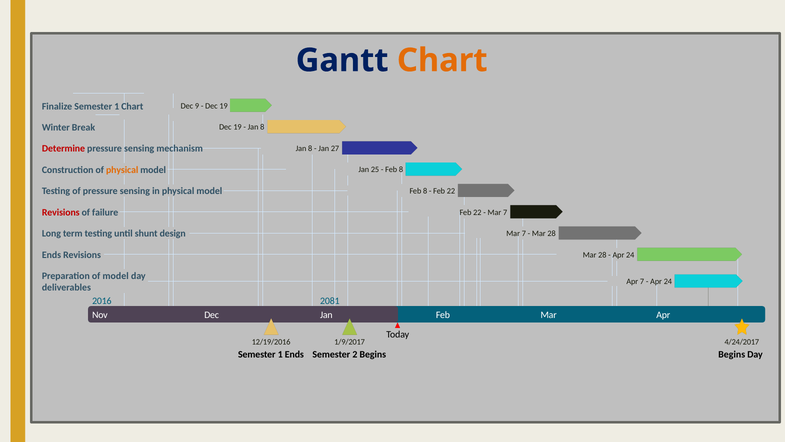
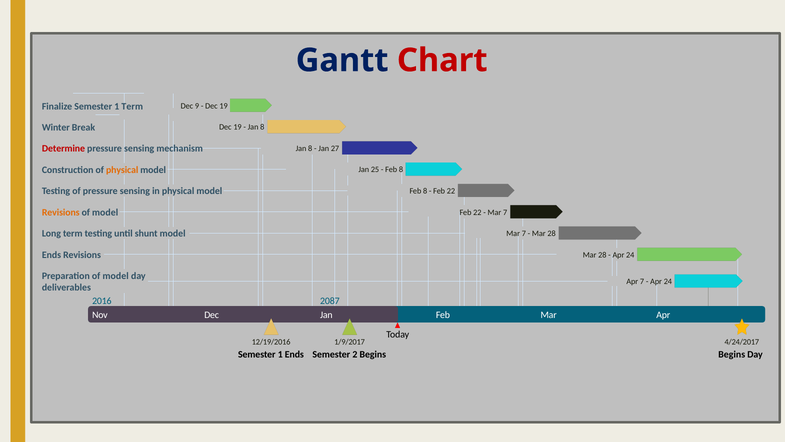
Chart colour: orange -> red (442, 60)
1 Chart: Chart -> Term (132, 106)
Revisions colour: red -> orange (61, 212)
failure: failure -> model (105, 212)
shunt design: design -> model (173, 233)
2081: 2081 -> 2087 (330, 301)
